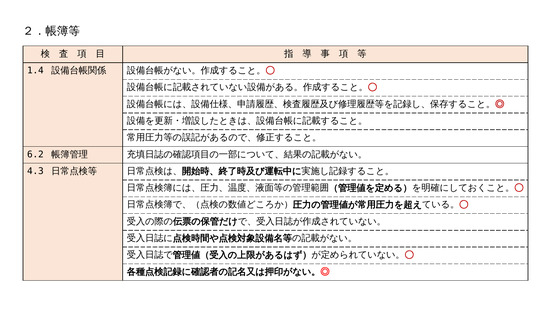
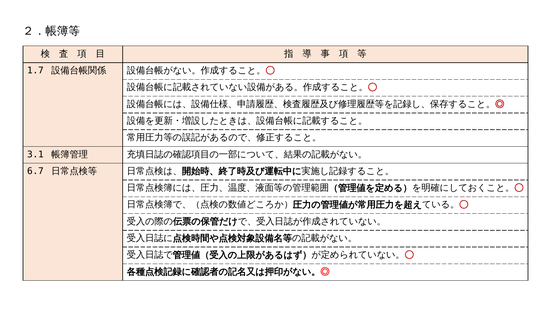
1.4: 1.4 -> 1.7 (35, 71)
6.2: 6.2 -> 3.1 (35, 154)
4.3: 4.3 -> 6.7 (35, 171)
